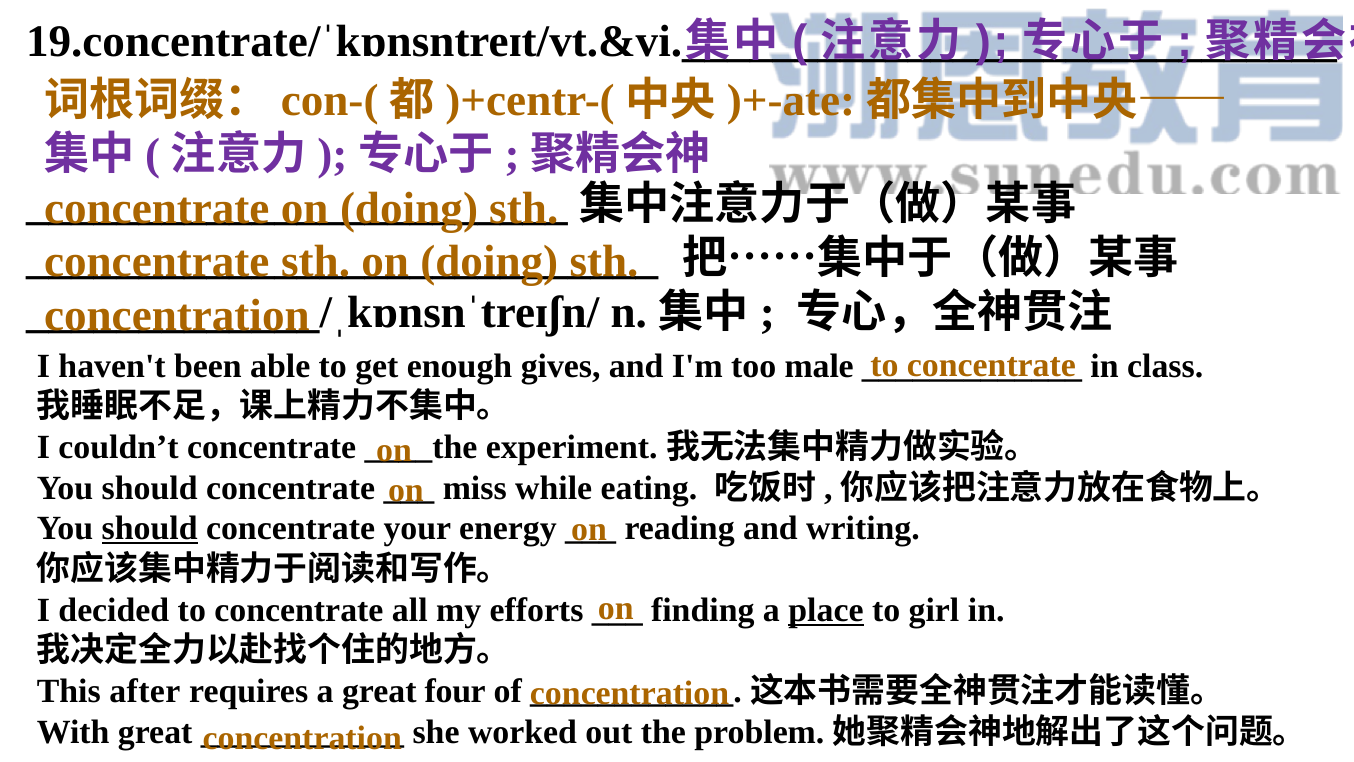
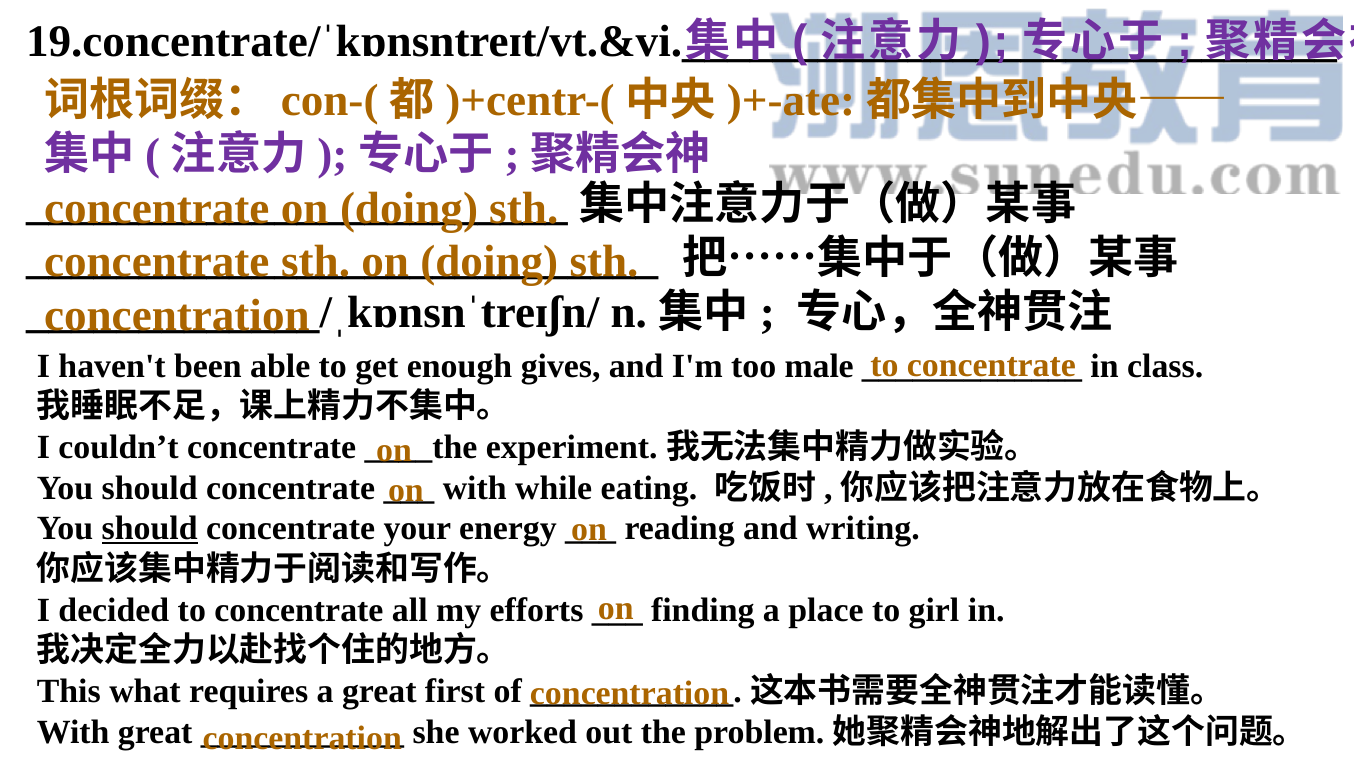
miss: miss -> with (475, 488)
place underline: present -> none (826, 610)
after: after -> what (145, 691)
four: four -> first (455, 691)
